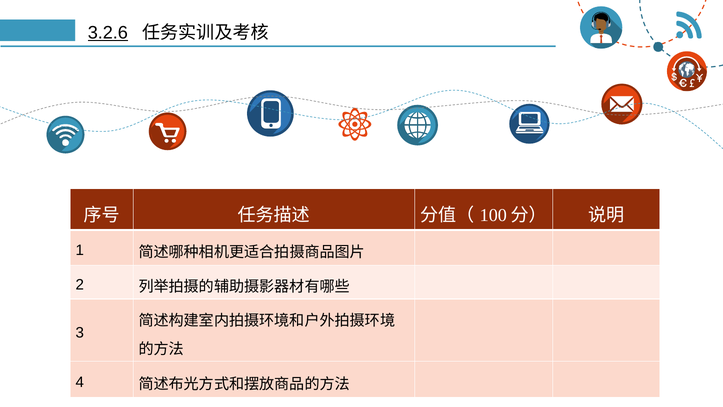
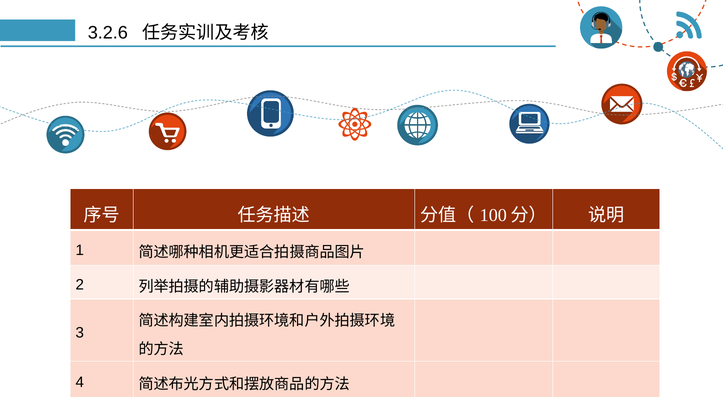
3.2.6 underline: present -> none (108, 33)
